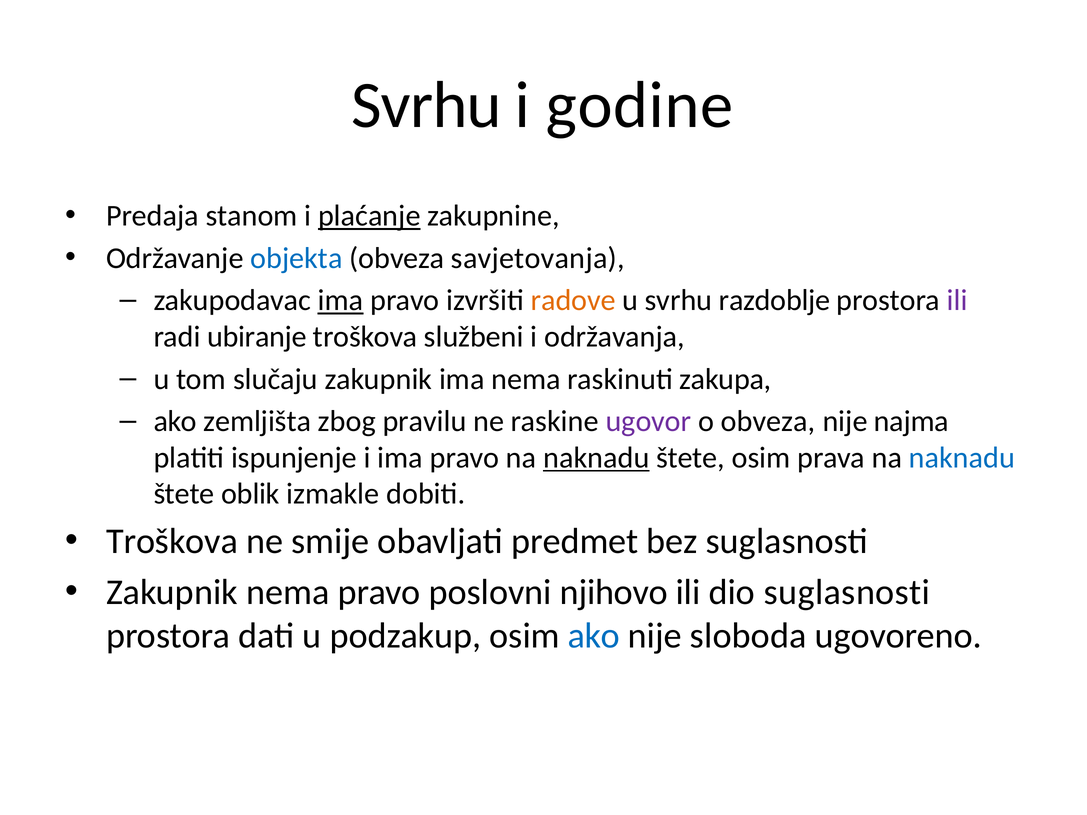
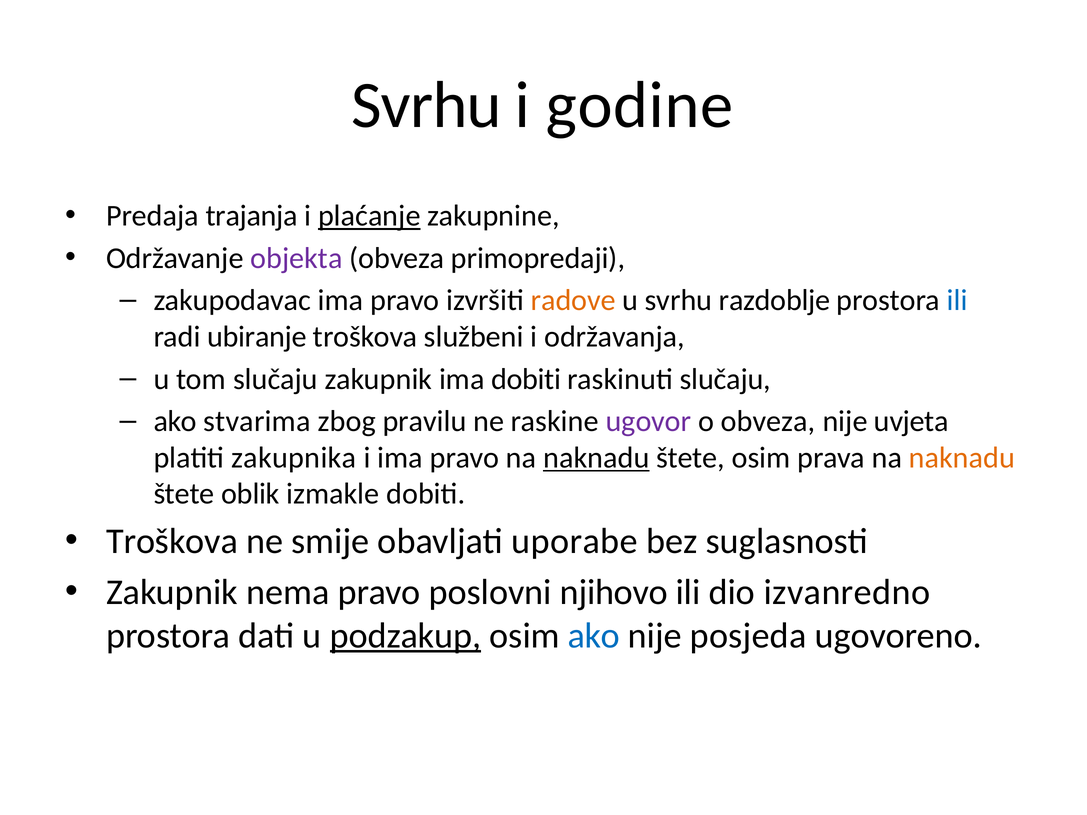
stanom: stanom -> trajanja (252, 216)
objekta colour: blue -> purple (296, 258)
savjetovanja: savjetovanja -> primopredaji (538, 258)
ima underline: present -> none (340, 301)
ili colour: purple -> blue (957, 301)
ima nema: nema -> dobiti (526, 379)
raskinuti zakupa: zakupa -> slučaju (725, 379)
zemljišta: zemljišta -> stvarima (257, 422)
najma: najma -> uvjeta (911, 422)
ispunjenje: ispunjenje -> zakupnika (294, 458)
naknadu colour: blue -> orange (962, 458)
predmet: predmet -> uporabe (575, 542)
dio suglasnosti: suglasnosti -> izvanredno (847, 592)
podzakup underline: none -> present (405, 636)
sloboda: sloboda -> posjeda (748, 636)
